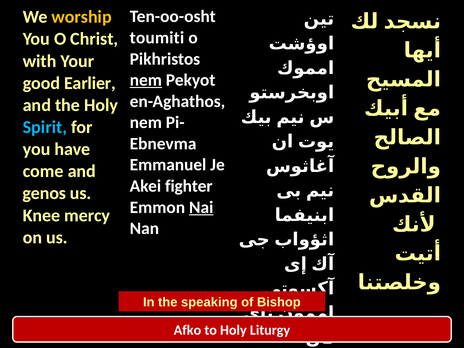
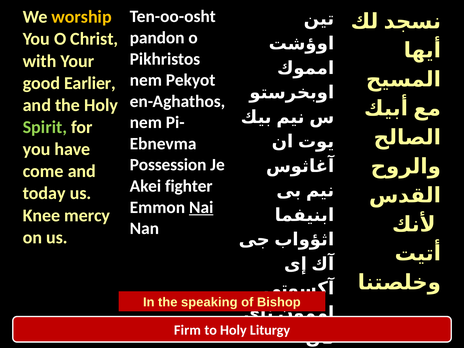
toumiti: toumiti -> pandon (157, 38)
nem underline: present -> none (146, 80)
Spirit colour: light blue -> light green (45, 127)
Emmanuel: Emmanuel -> Possession (168, 165)
genos: genos -> today (44, 193)
Afko: Afko -> Firm (187, 330)
